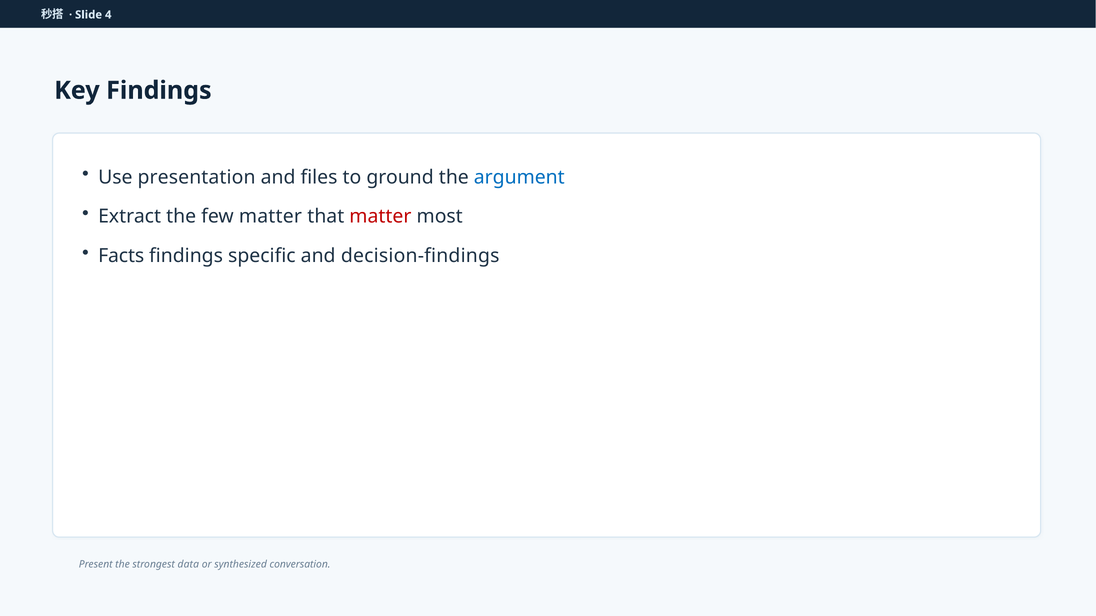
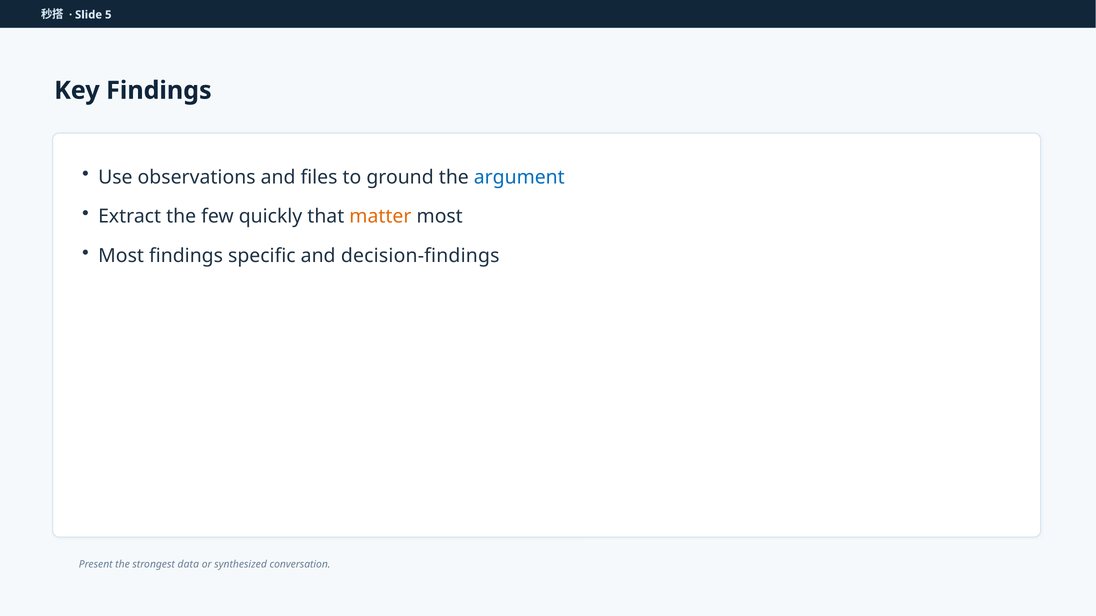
4: 4 -> 5 (108, 15)
presentation: presentation -> observations (197, 177)
few matter: matter -> quickly (271, 217)
matter colour: red -> orange (380, 217)
Facts: Facts -> Most (121, 256)
